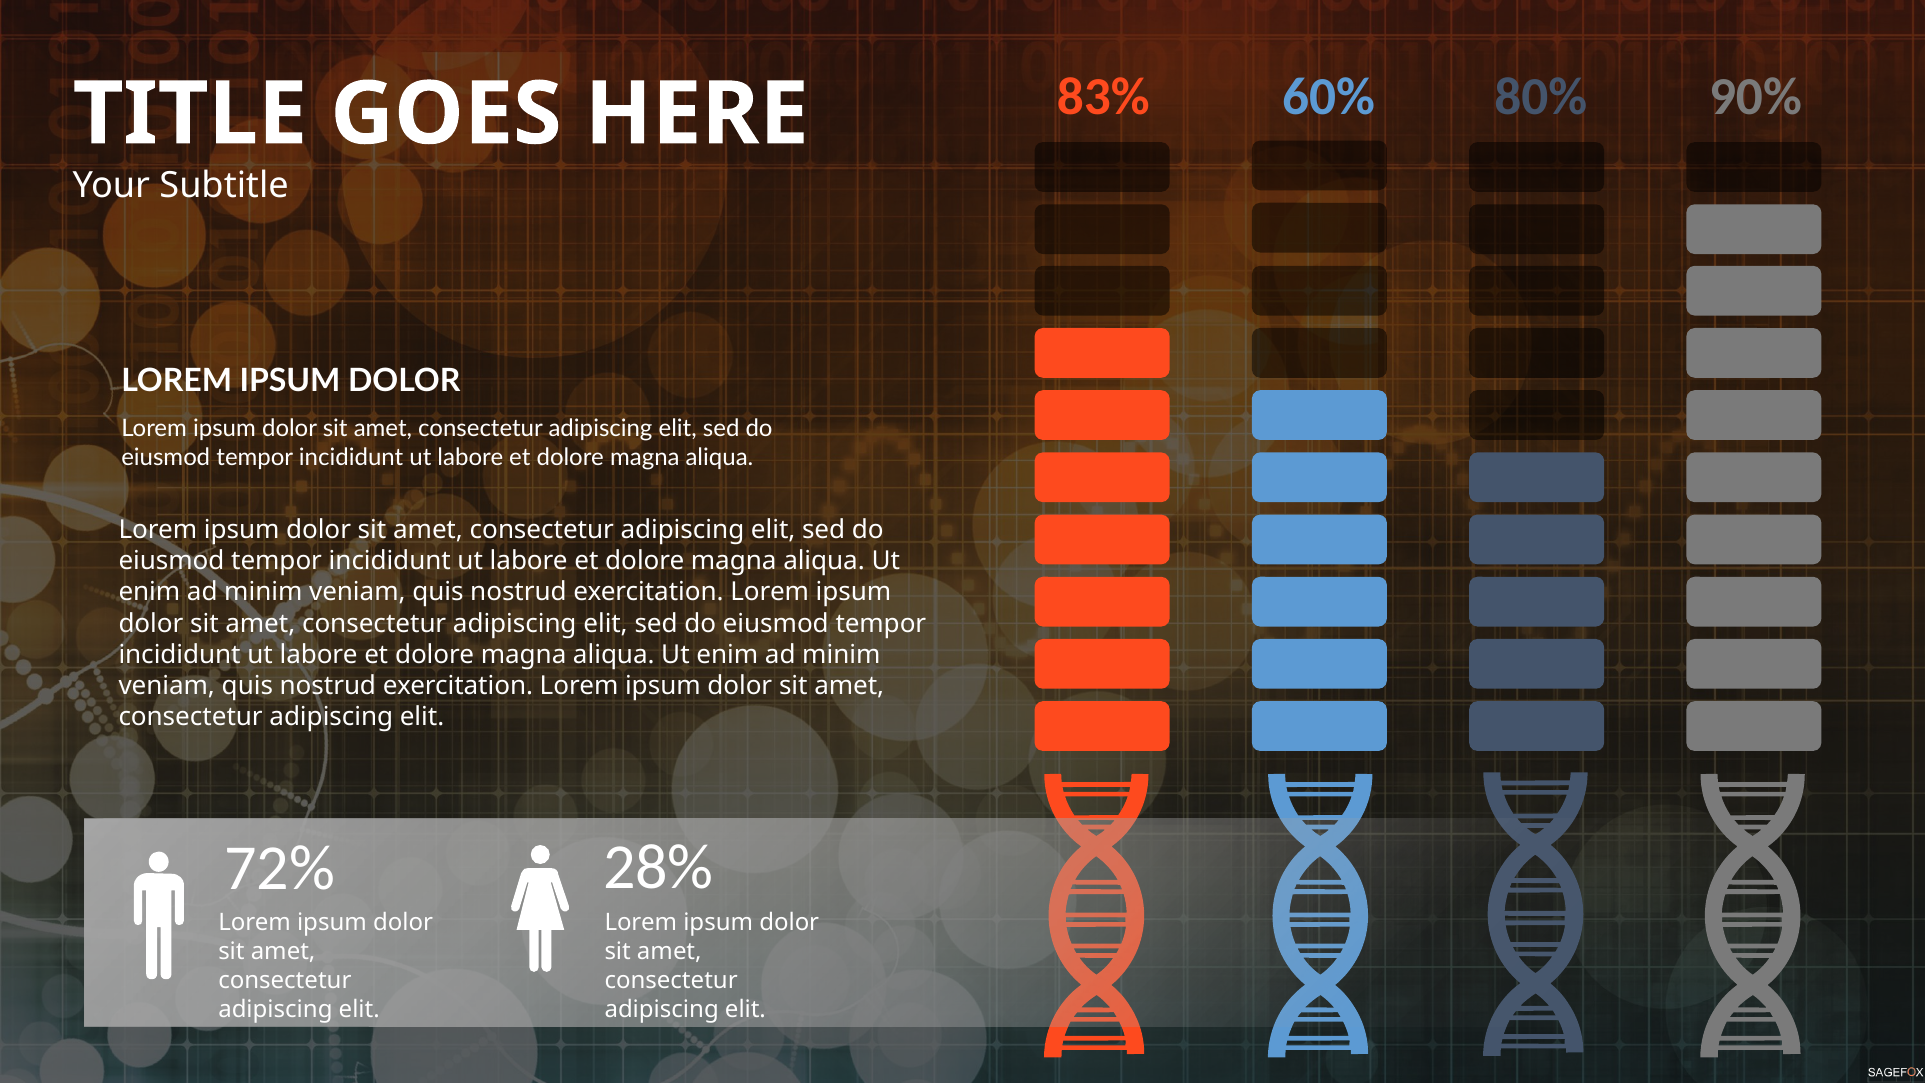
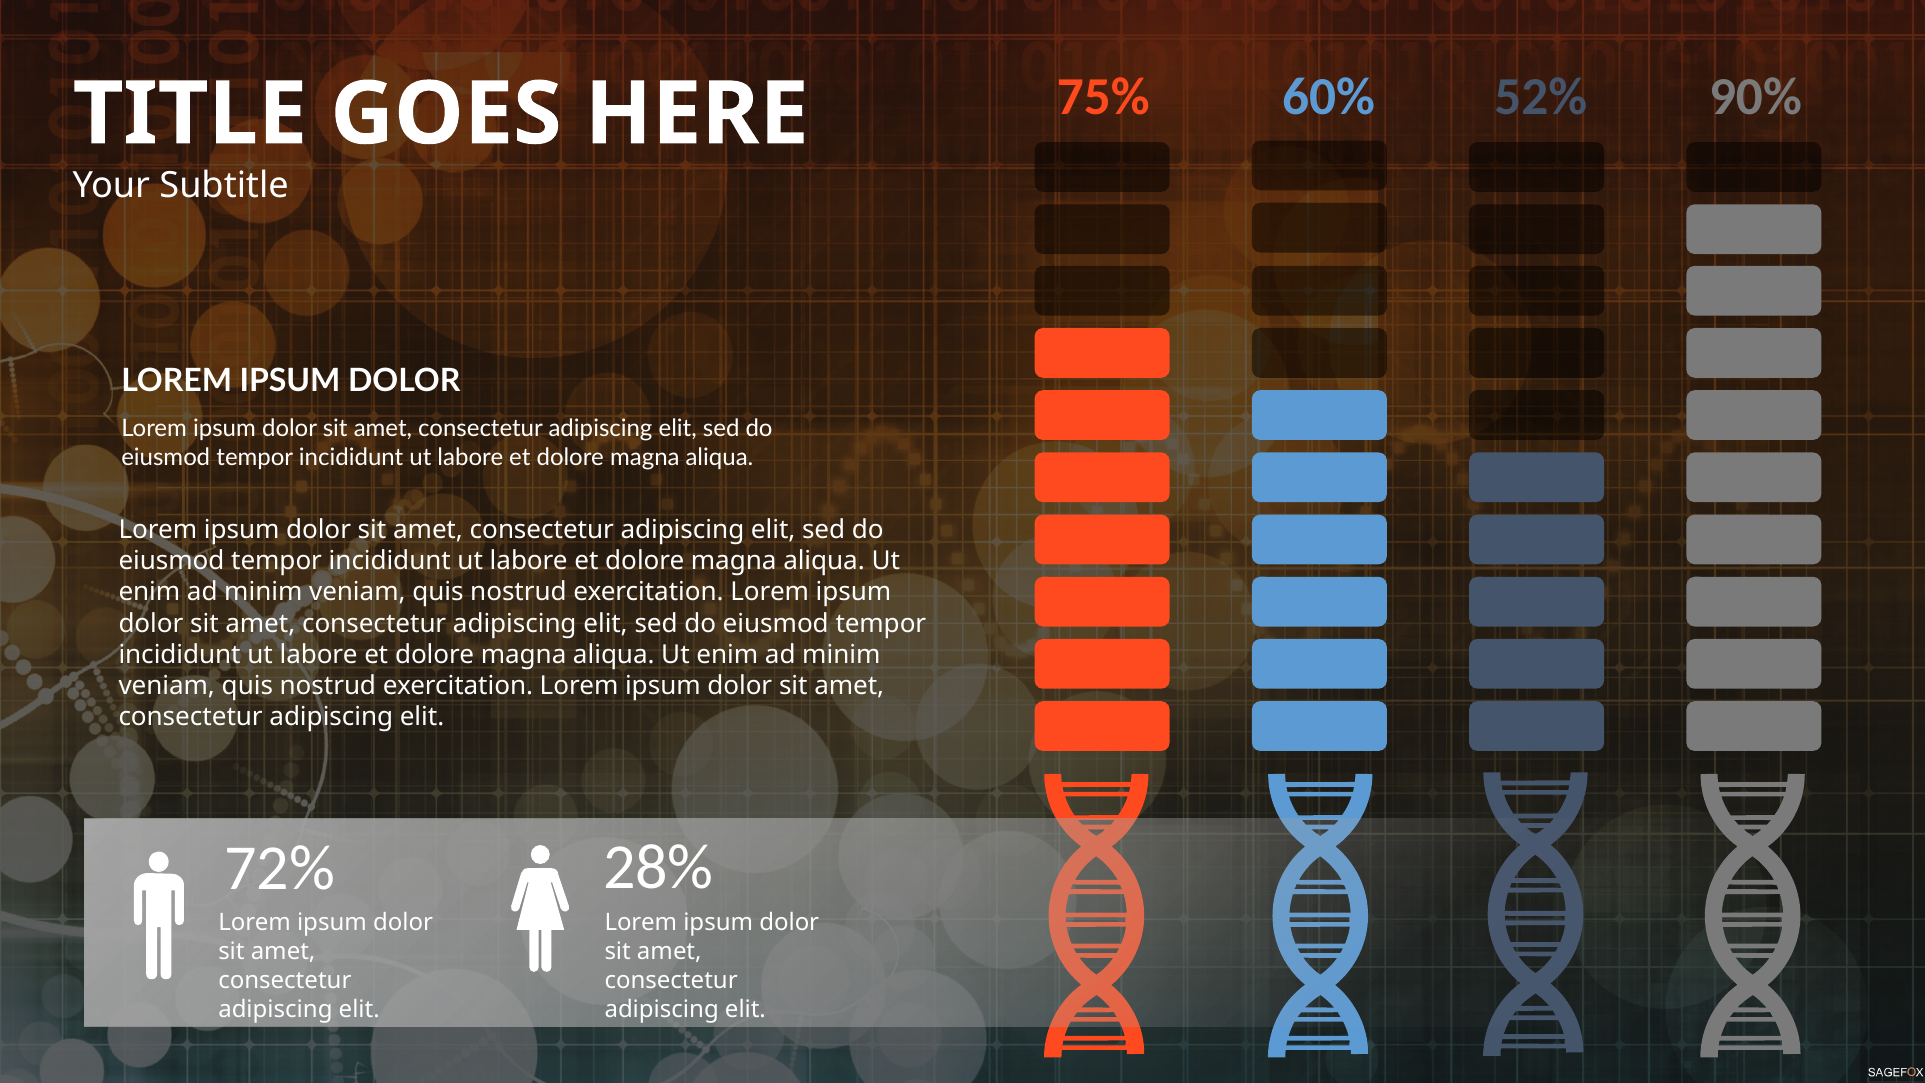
83%: 83% -> 75% (1103, 97)
80%: 80% -> 52% (1541, 97)
